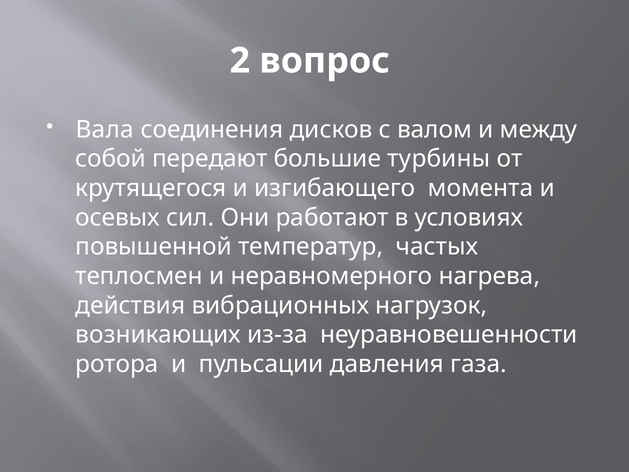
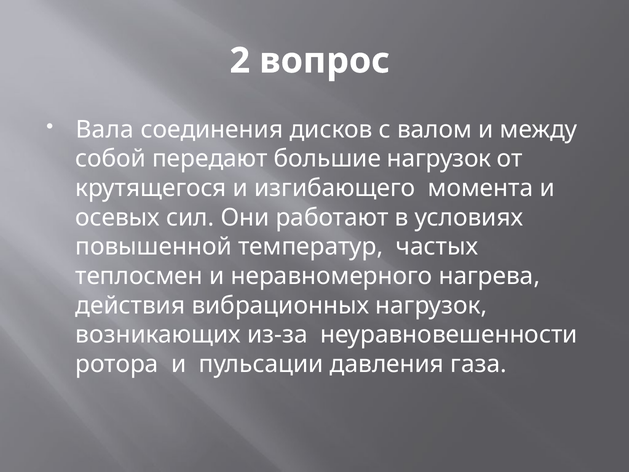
большие турбины: турбины -> нагрузок (439, 159)
